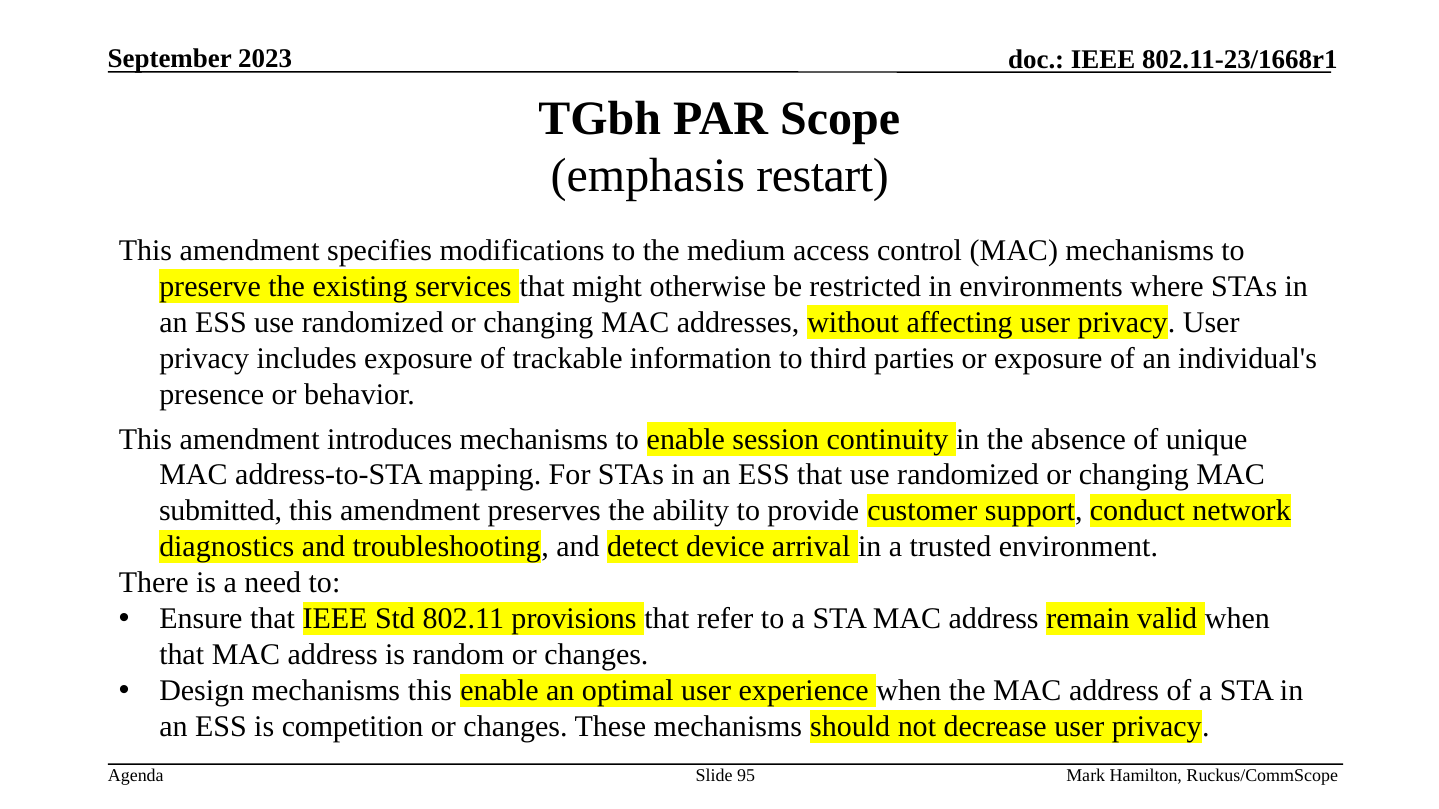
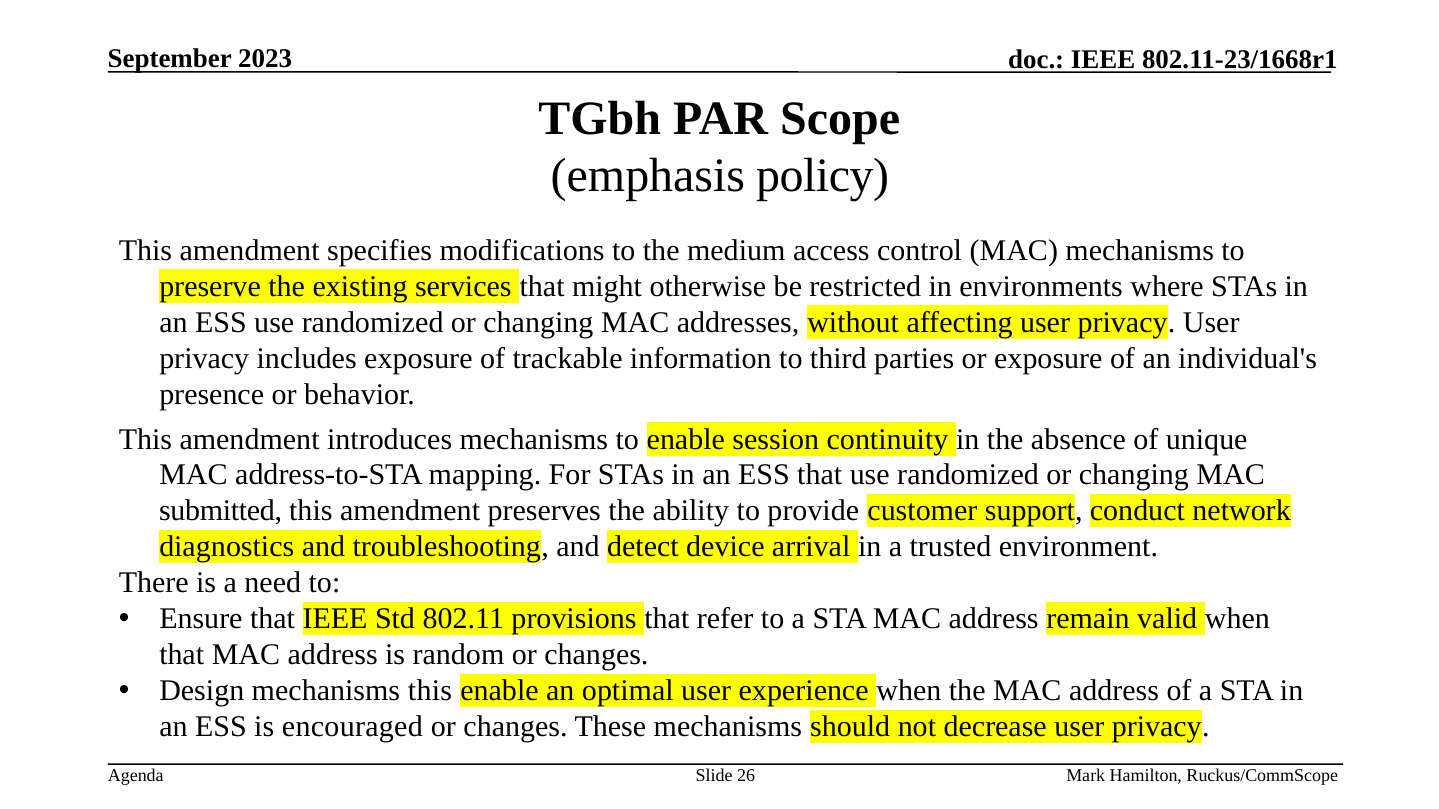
restart: restart -> policy (823, 176)
competition: competition -> encouraged (352, 727)
95: 95 -> 26 (746, 776)
